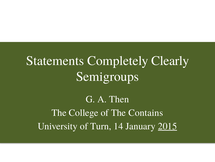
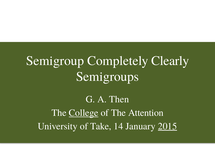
Statements: Statements -> Semigroup (55, 60)
College underline: none -> present (84, 112)
Contains: Contains -> Attention (146, 112)
Turn: Turn -> Take (101, 126)
